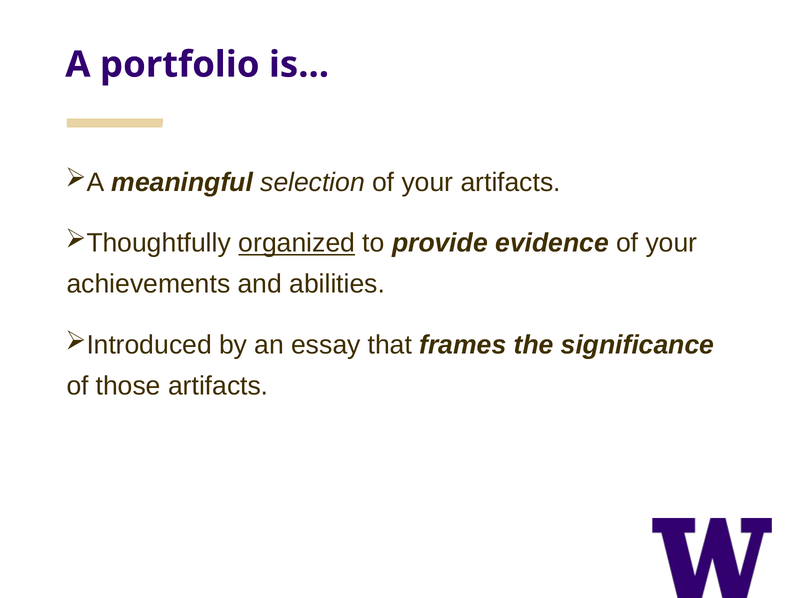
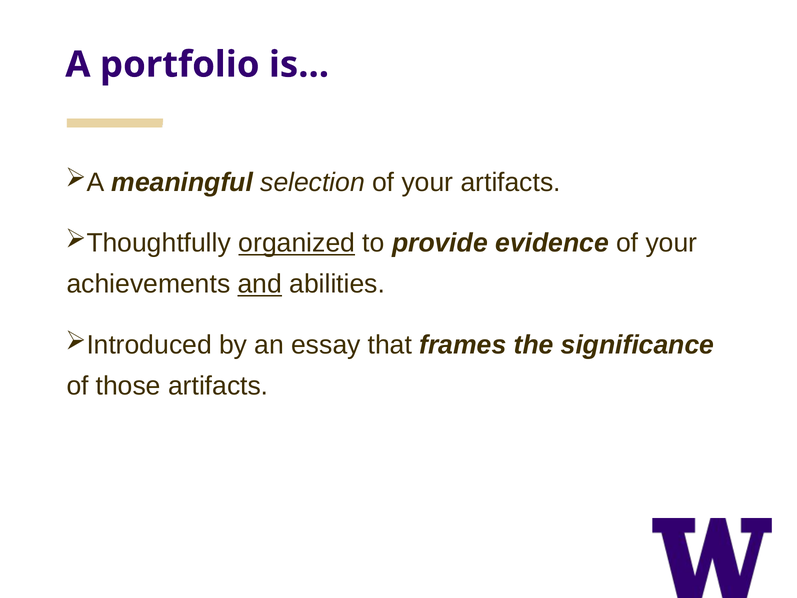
and underline: none -> present (260, 284)
